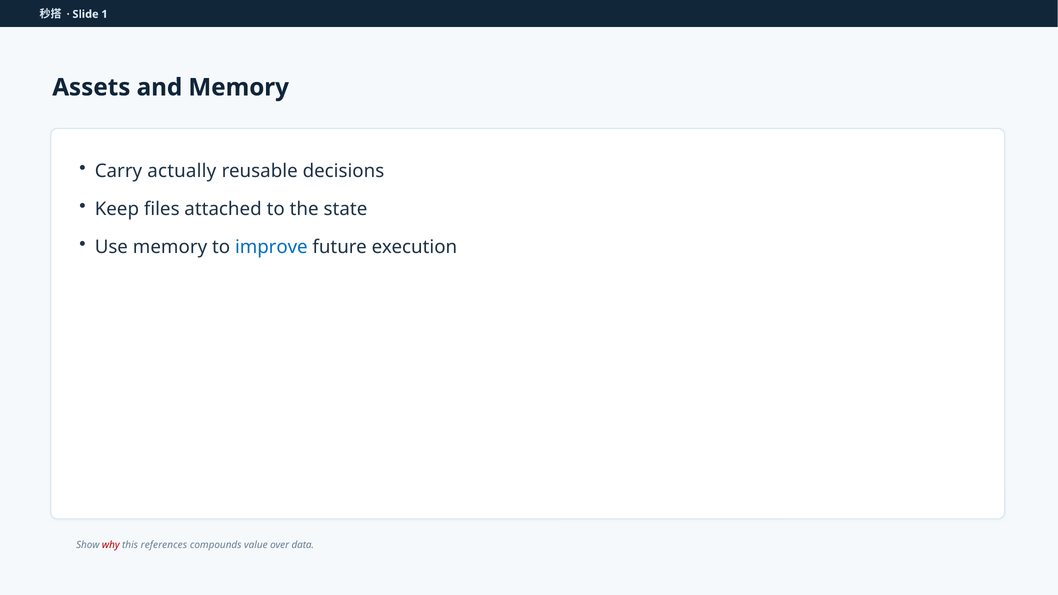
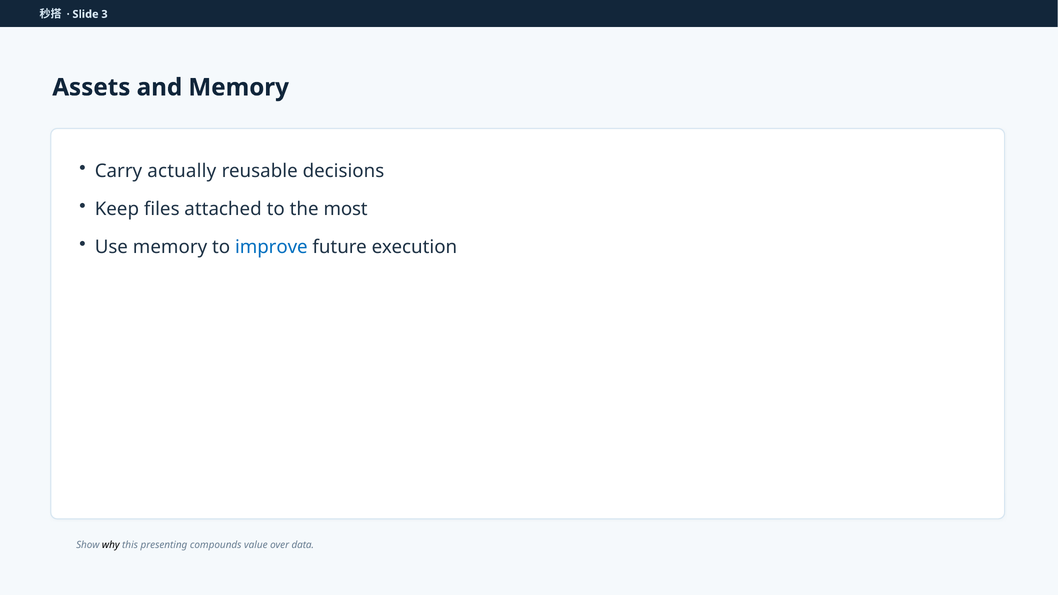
1: 1 -> 3 (104, 14)
state: state -> most (346, 209)
why colour: red -> black (111, 545)
references: references -> presenting (164, 545)
